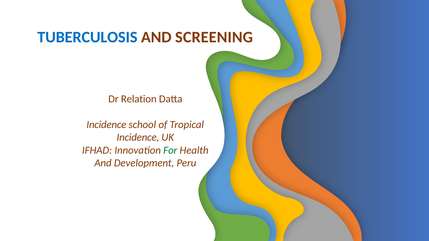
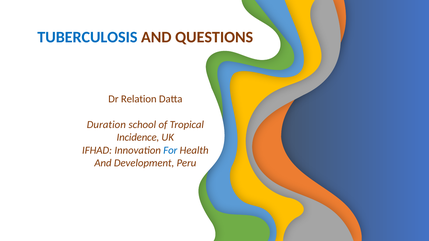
SCREENING: SCREENING -> QUESTIONS (214, 37)
Incidence: Incidence -> Duration (106, 125)
For colour: green -> blue (170, 150)
